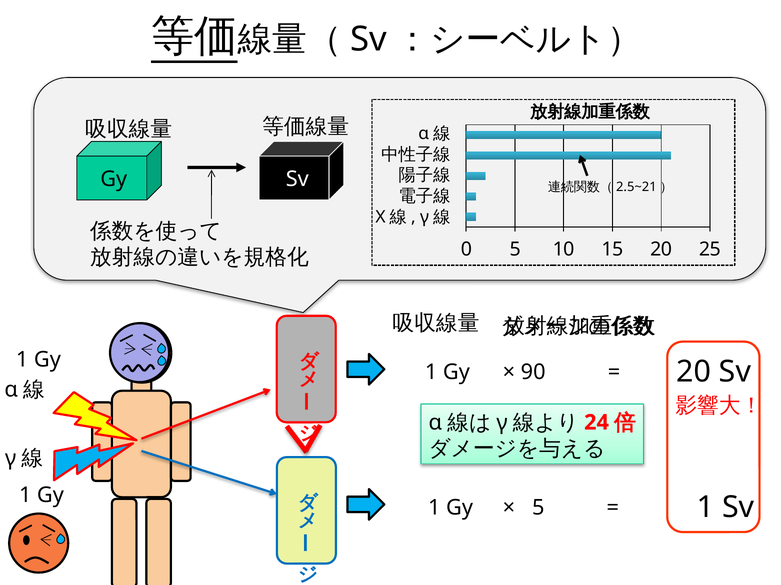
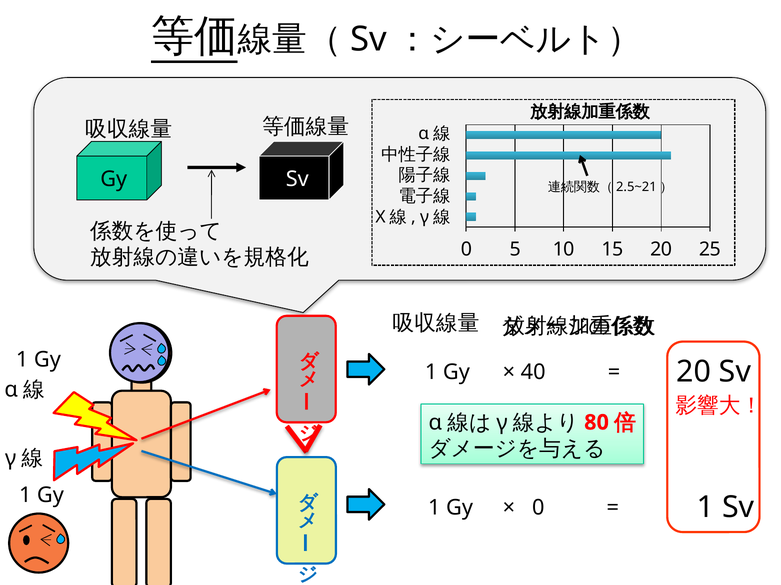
90: 90 -> 40 (533, 373)
24: 24 -> 80 (597, 423)
5: 5 -> 0 (538, 508)
